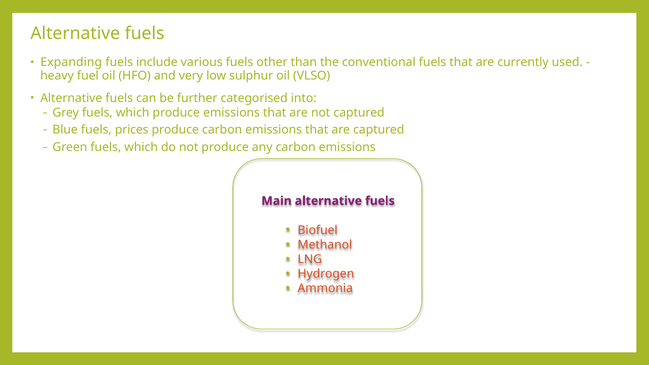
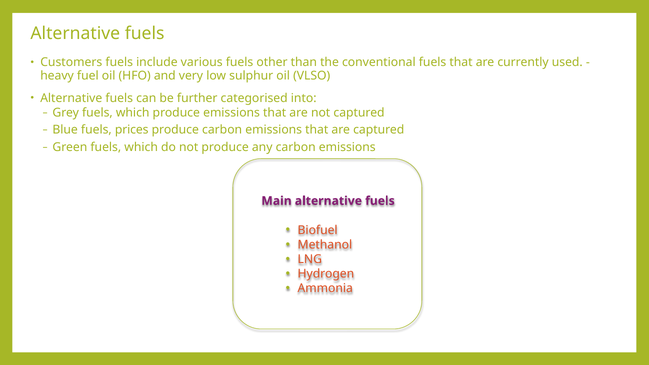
Expanding: Expanding -> Customers (71, 62)
